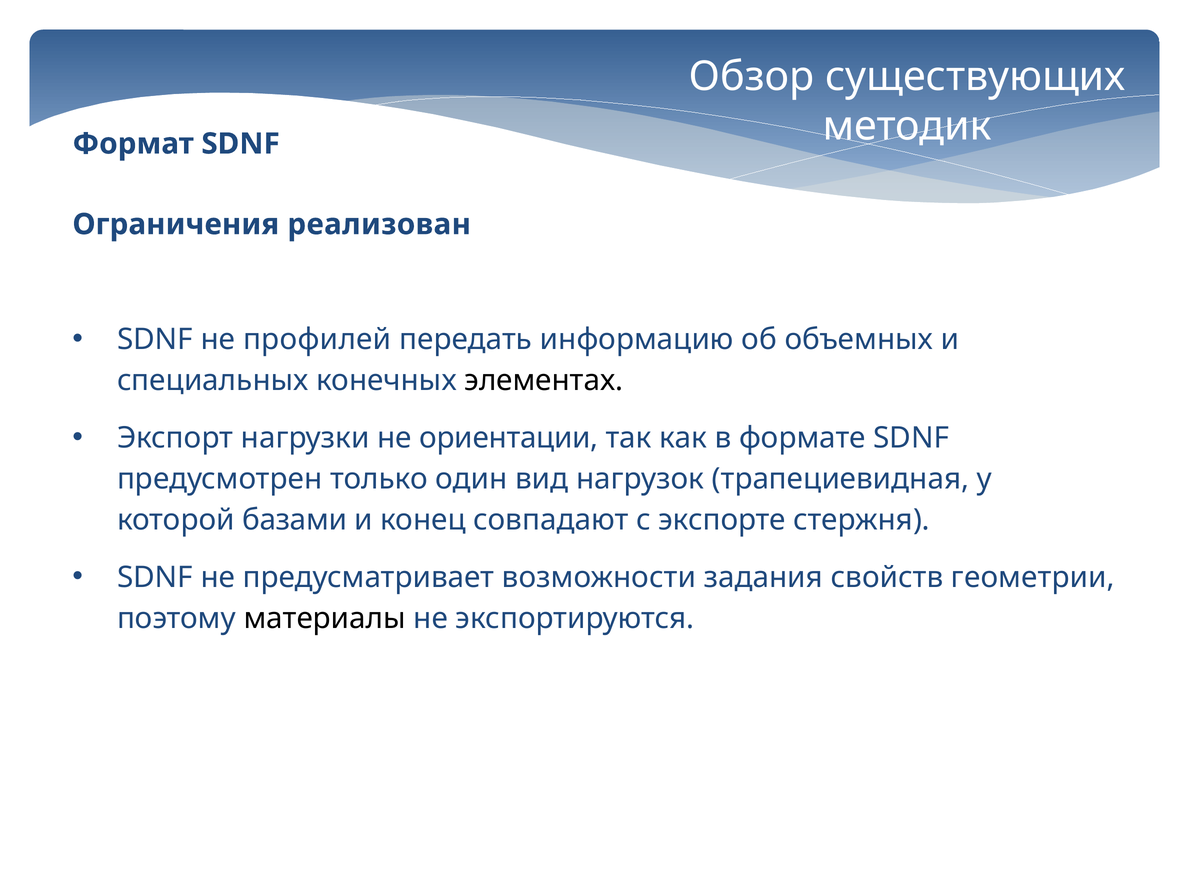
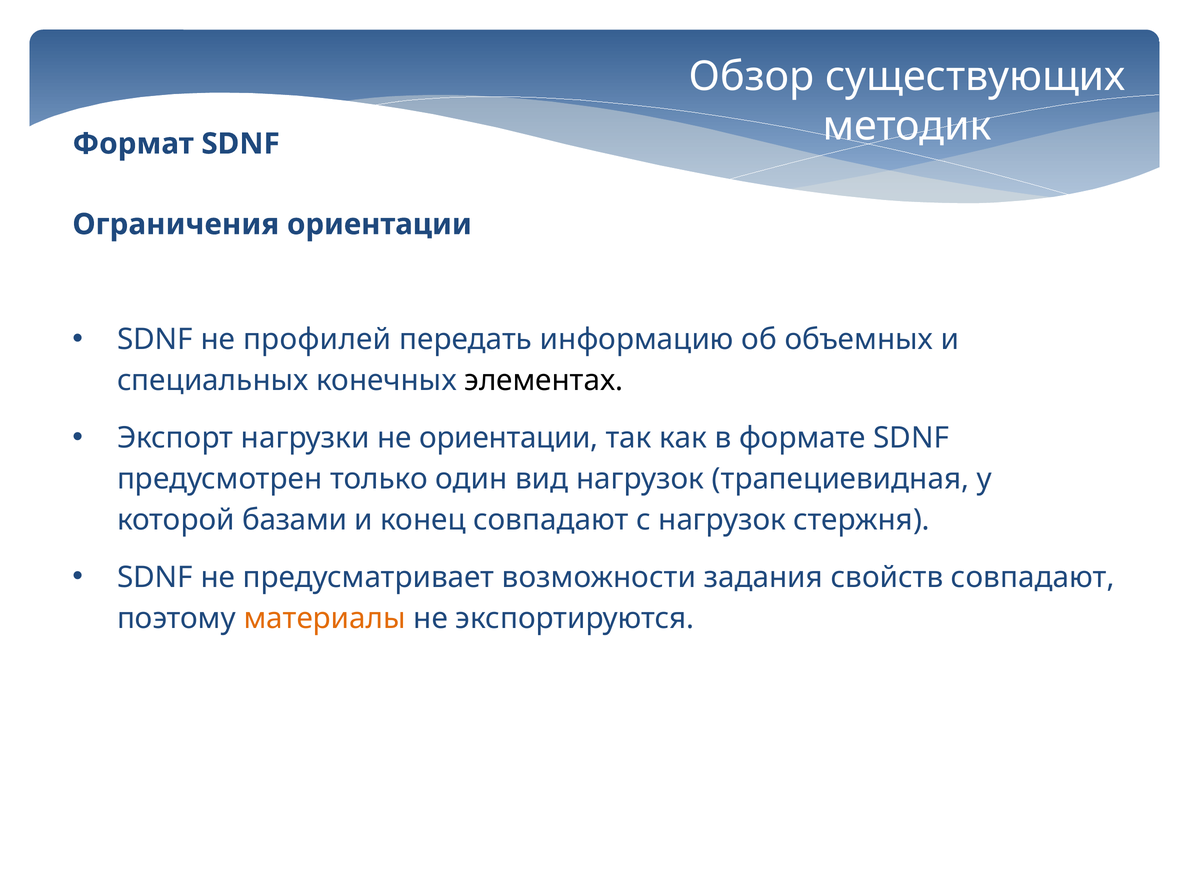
Ограничения реализован: реализован -> ориентации (379, 224)
с экспорте: экспорте -> нагрузок (722, 520)
свойств геометрии: геометрии -> совпадают (1033, 577)
материалы colour: black -> orange (325, 618)
